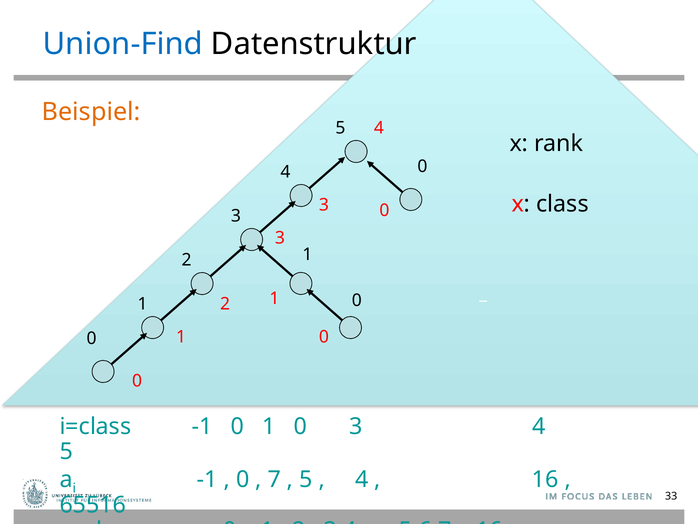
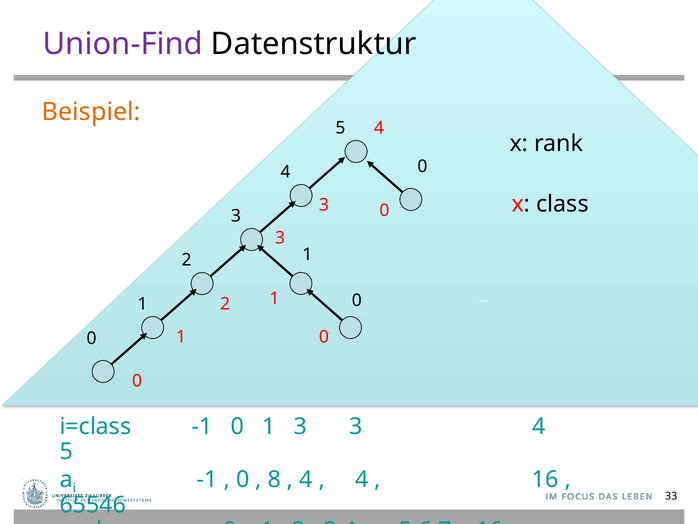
Union-Find colour: blue -> purple (123, 44)
-1 0 1 0: 0 -> 3 (300, 426)
7: 7 -> 8 (274, 479)
5: 5 -> 4 (306, 479)
65516: 65516 -> 65546 (93, 505)
